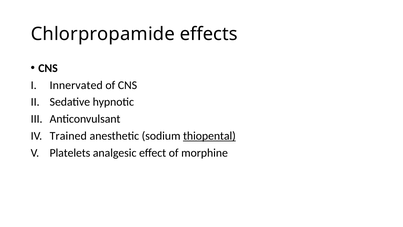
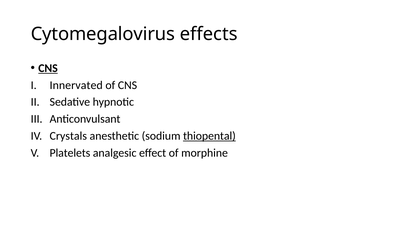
Chlorpropamide: Chlorpropamide -> Cytomegalovirus (103, 34)
CNS underline: none -> present (48, 68)
Trained: Trained -> Crystals (68, 136)
